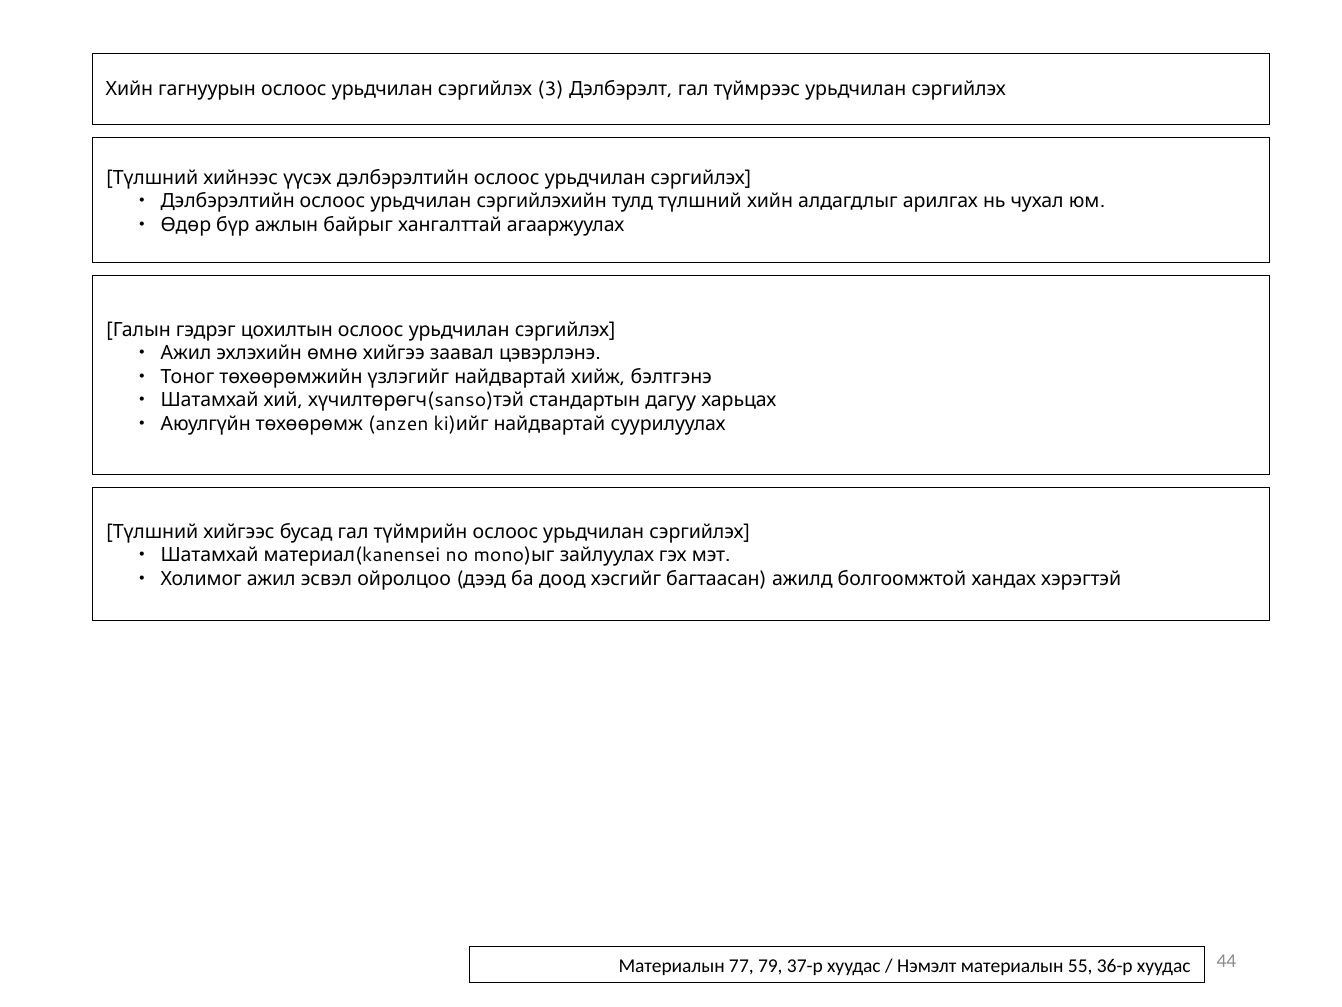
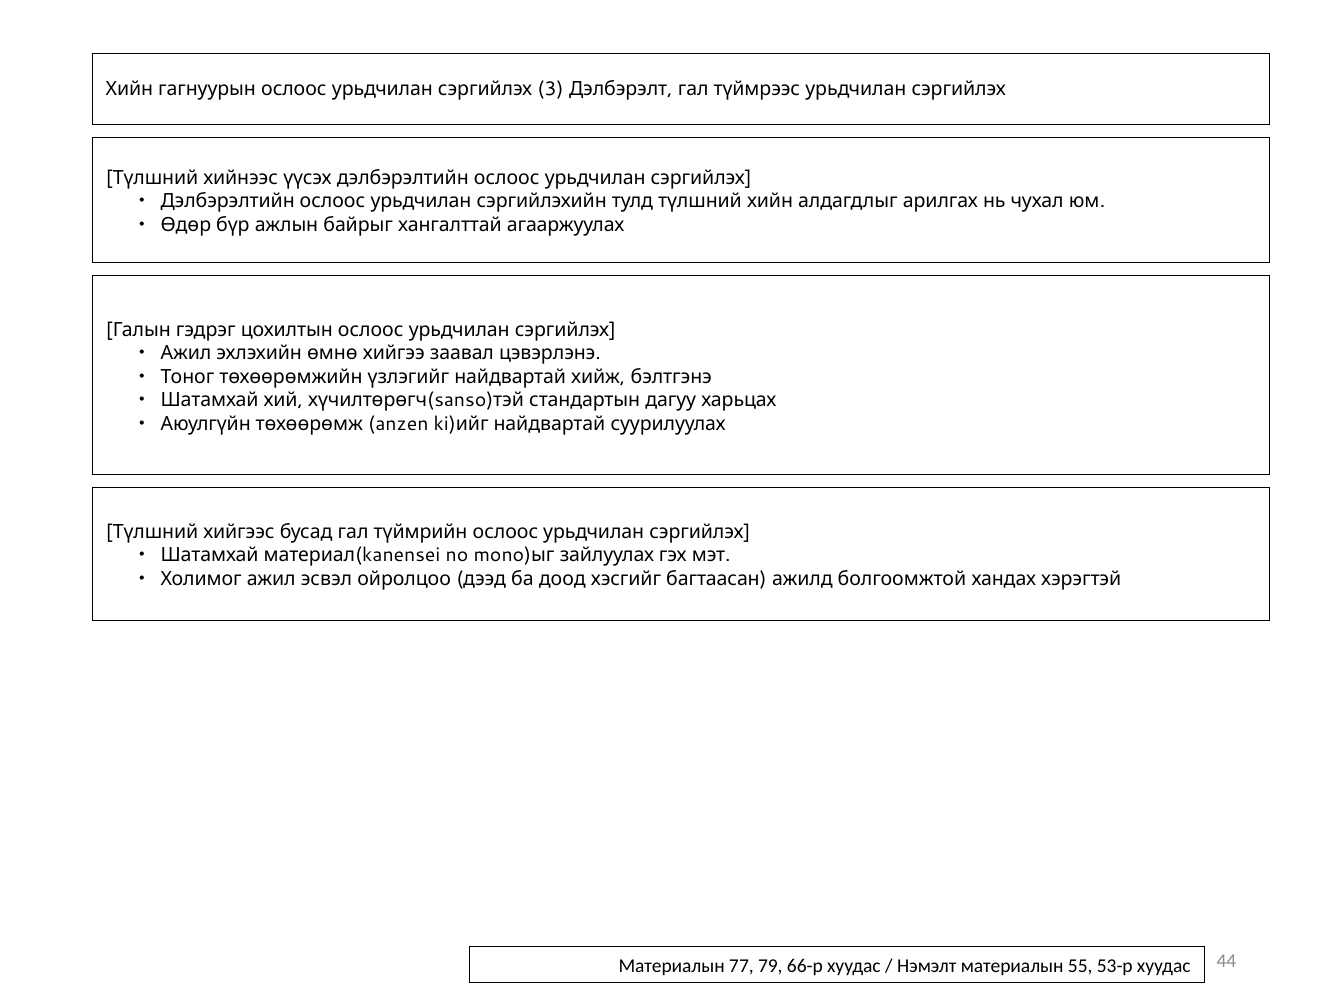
37-р: 37-р -> 66-р (805, 965)
36-р: 36-р -> 53-р (1115, 965)
